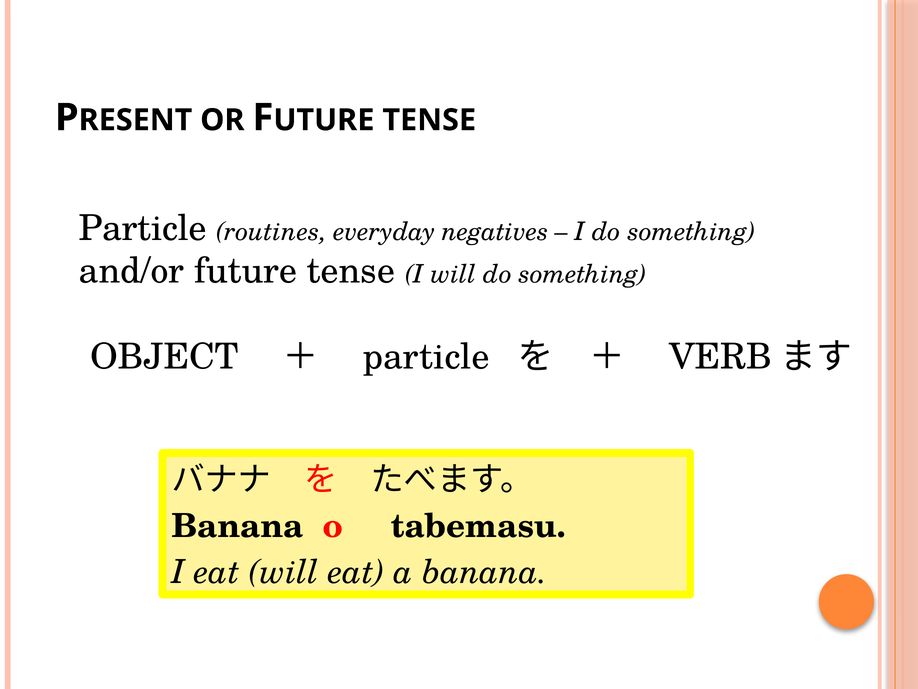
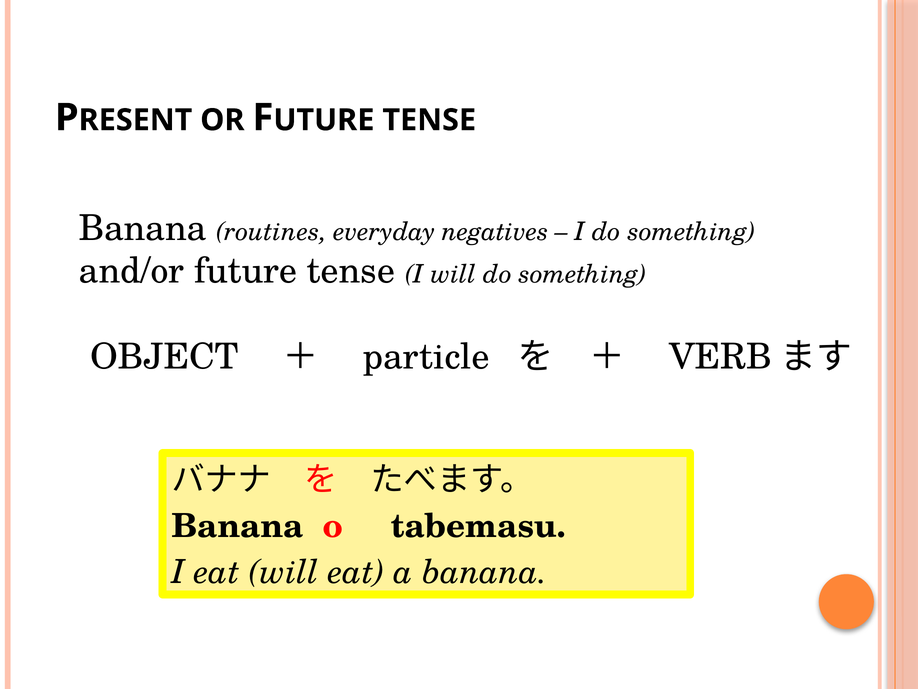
Particle: Particle -> Banana (143, 228)
